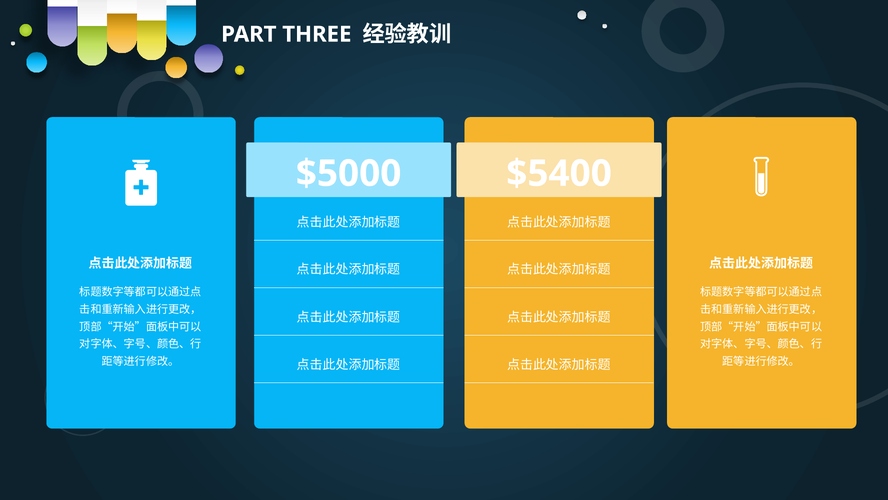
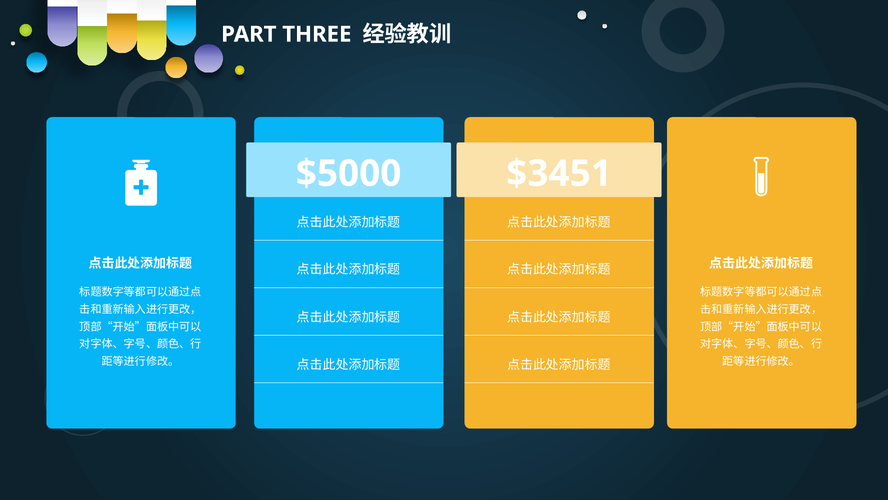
$5400: $5400 -> $3451 (559, 173)
